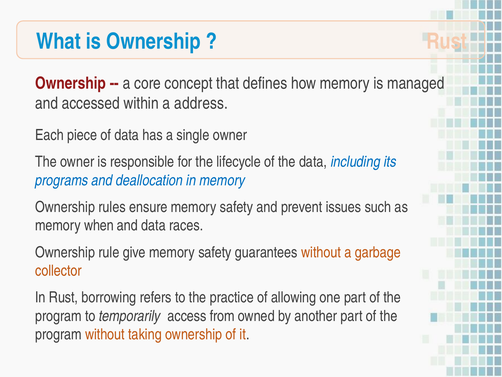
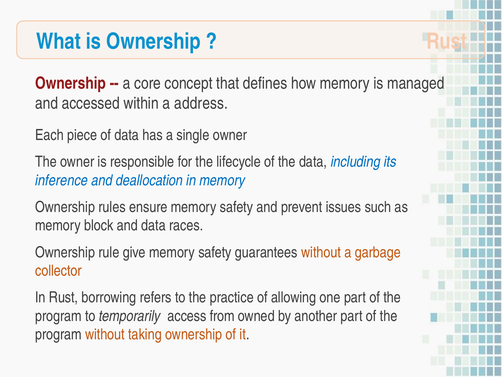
programs: programs -> inference (62, 180)
when: when -> block (99, 225)
